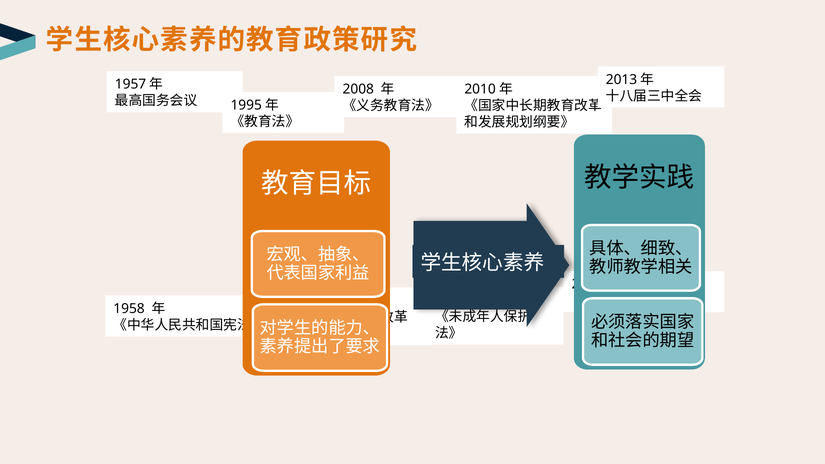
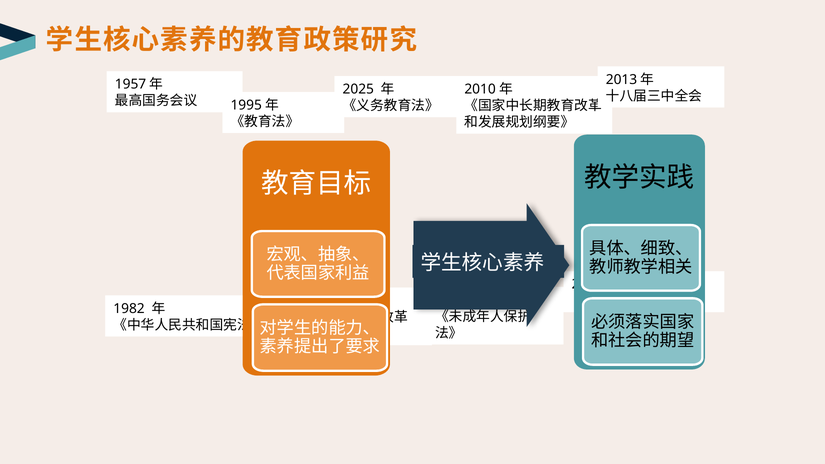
2008: 2008 -> 2025 (358, 89)
1958: 1958 -> 1982 (129, 309)
